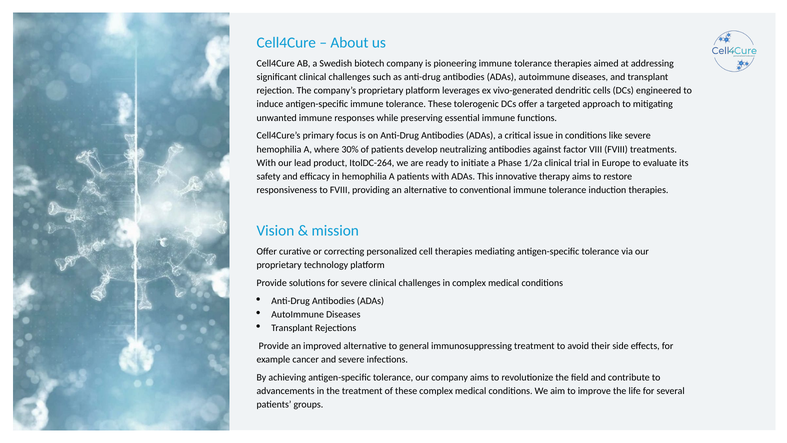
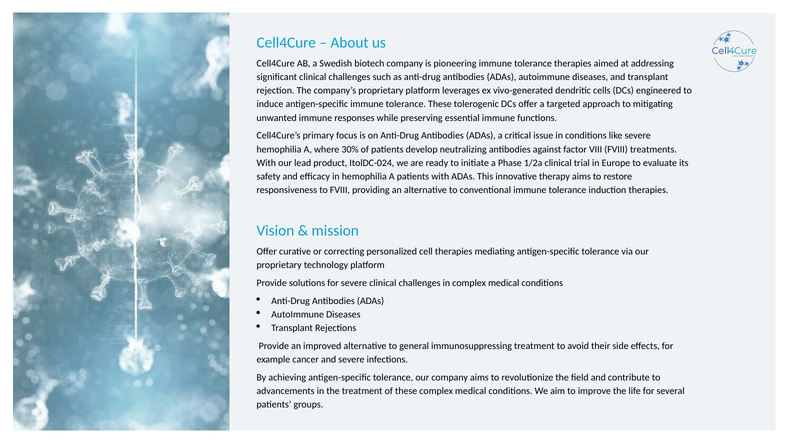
ItolDC-264: ItolDC-264 -> ItolDC-024 (372, 163)
